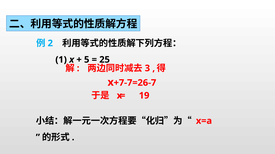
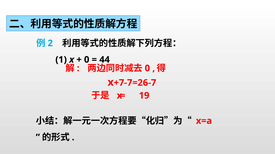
5: 5 -> 0 (87, 60)
25: 25 -> 44 (105, 60)
3: 3 -> 0 (147, 69)
